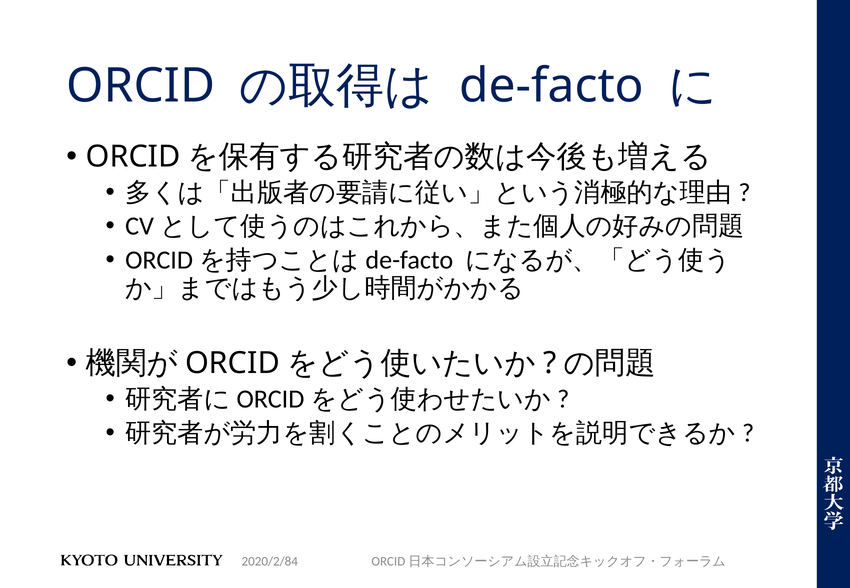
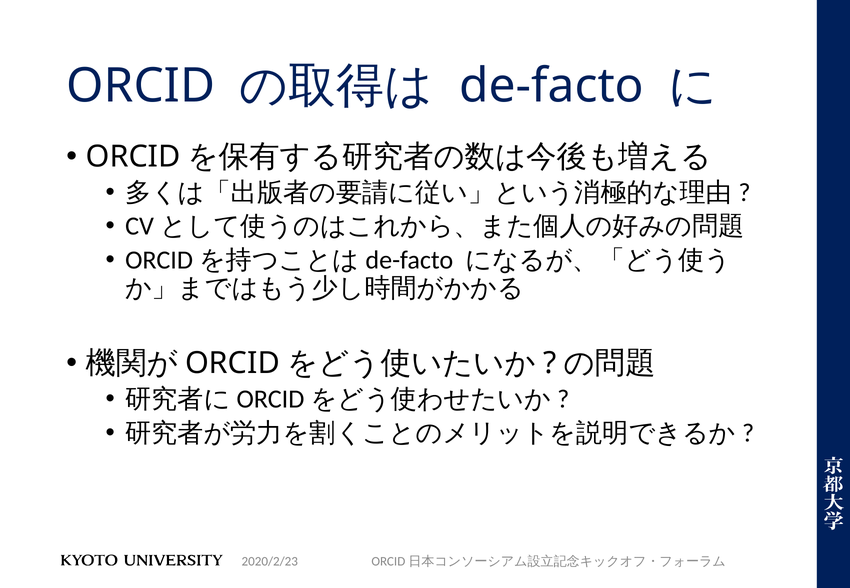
2020/2/84: 2020/2/84 -> 2020/2/23 (270, 562)
